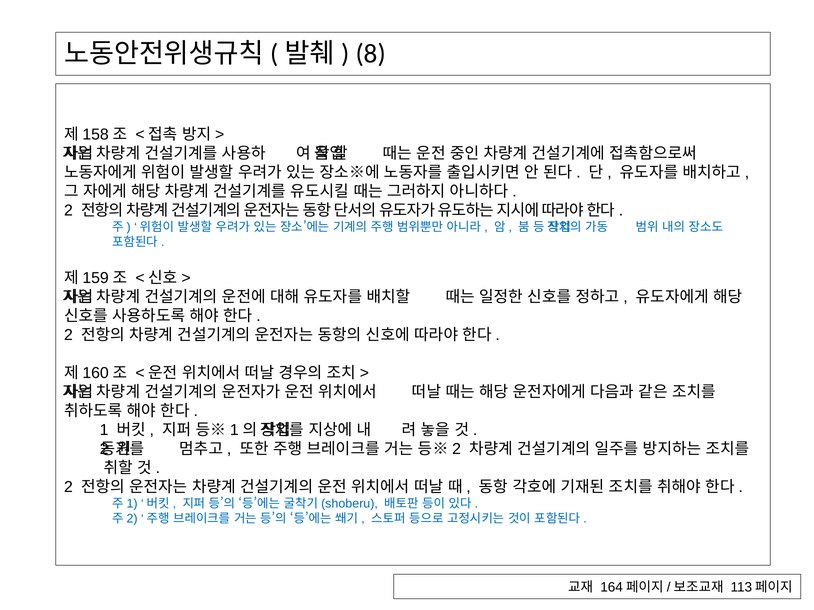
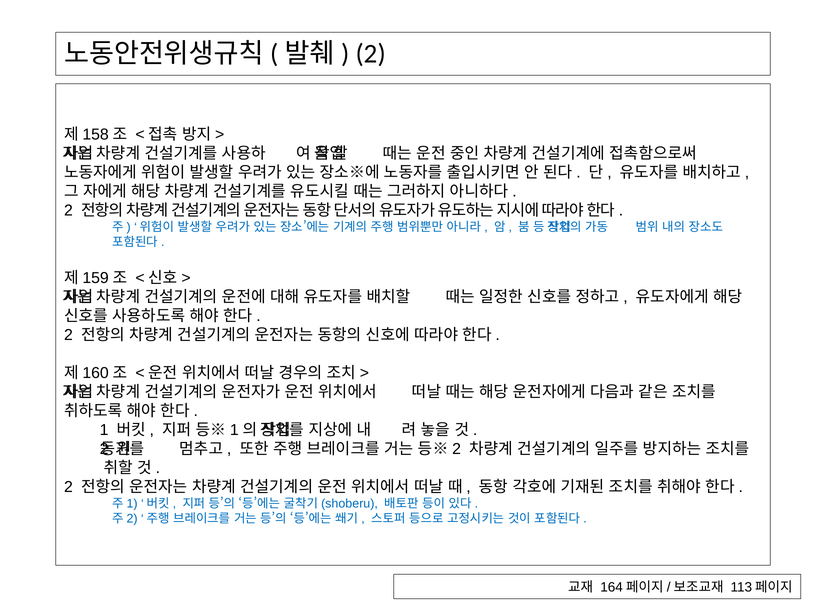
8: 8 -> 2 (371, 54)
